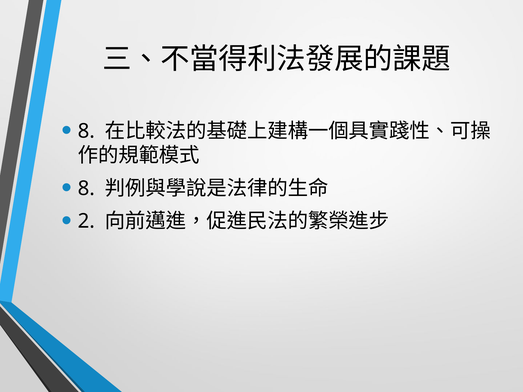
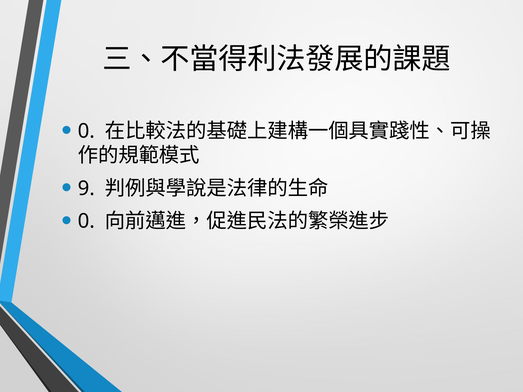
8: 8 -> 0 (86, 131)
8: 8 -> 9 (86, 189)
2: 2 -> 0 (86, 221)
